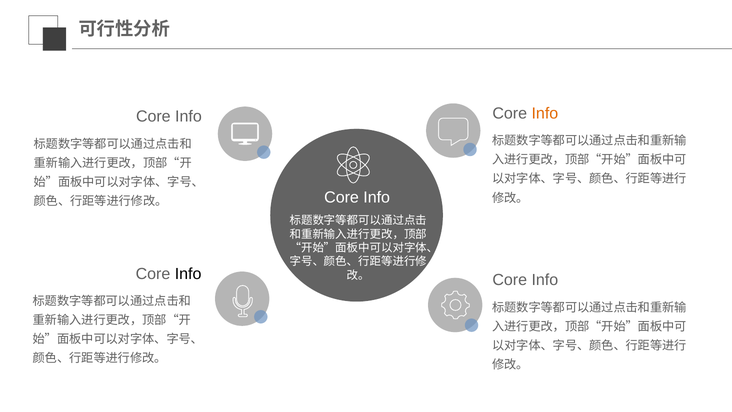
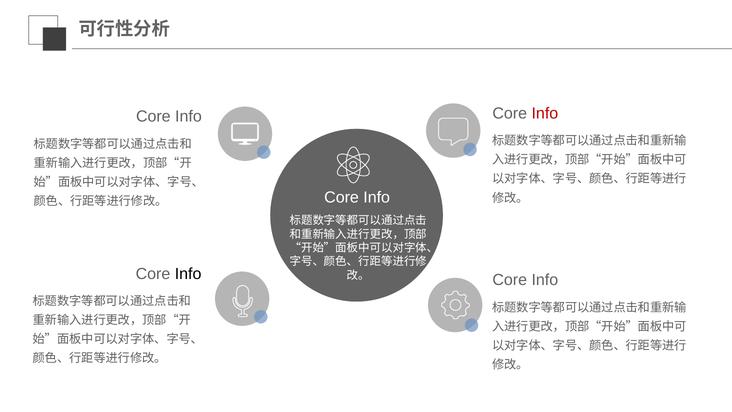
Info colour: orange -> red (545, 113)
